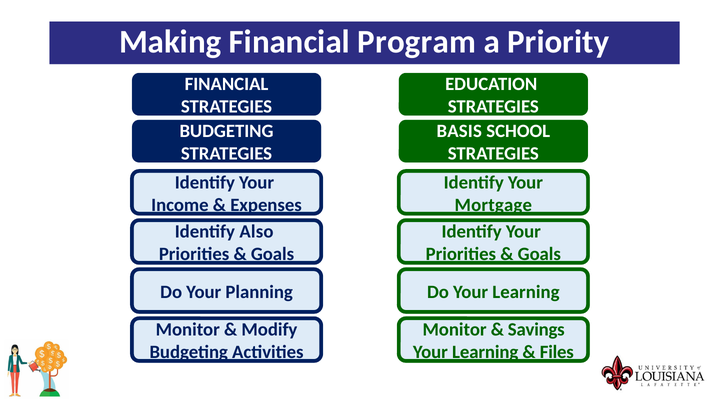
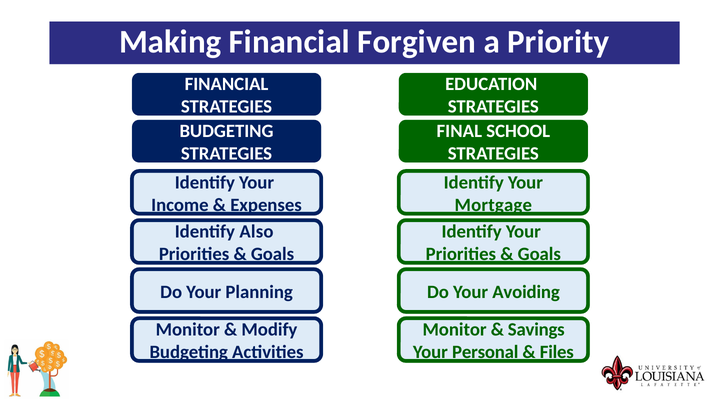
Program: Program -> Forgiven (417, 42)
BASIS: BASIS -> FINAL (459, 131)
Do Your Learning: Learning -> Avoiding (526, 292)
Learning: Learning -> Personal (485, 352)
